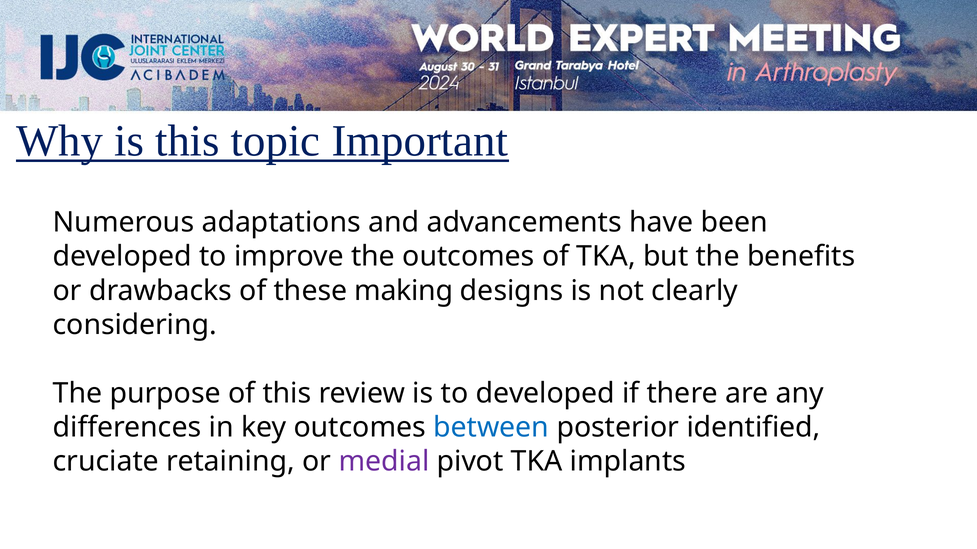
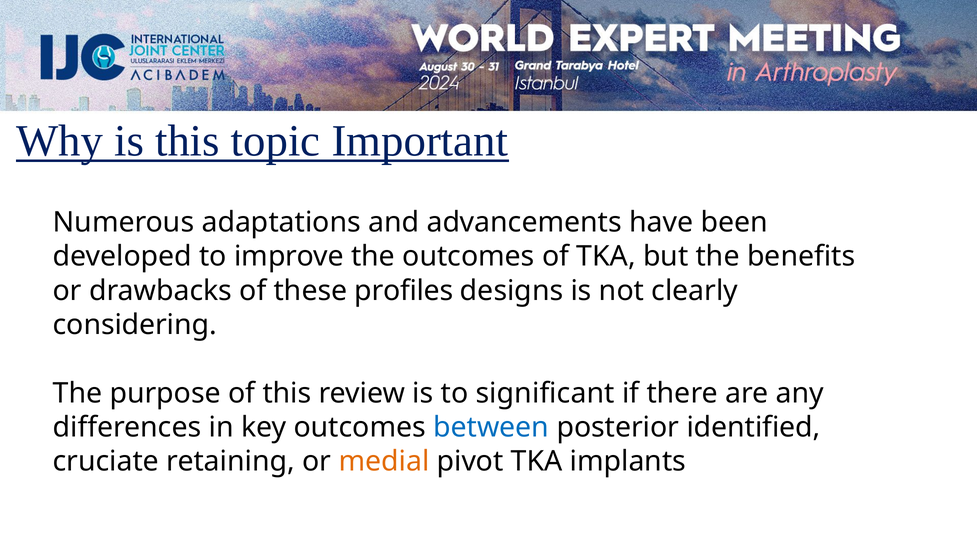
making: making -> profiles (404, 291)
to developed: developed -> significant (545, 394)
medial colour: purple -> orange (384, 462)
